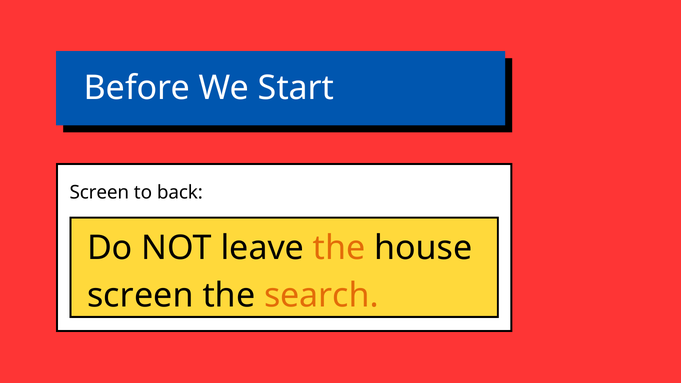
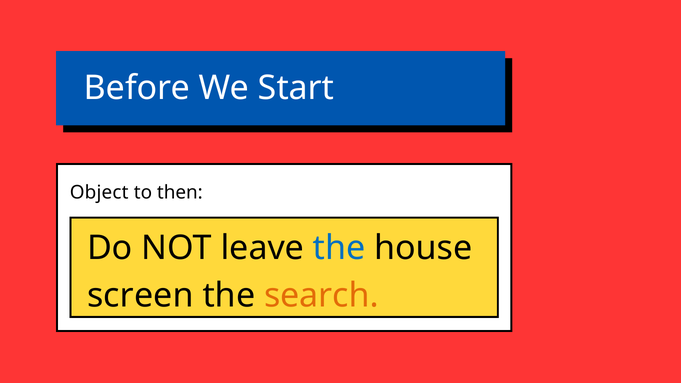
Screen: Screen -> Object (99, 193)
back: back -> then (180, 193)
the colour: orange -> blue (339, 248)
